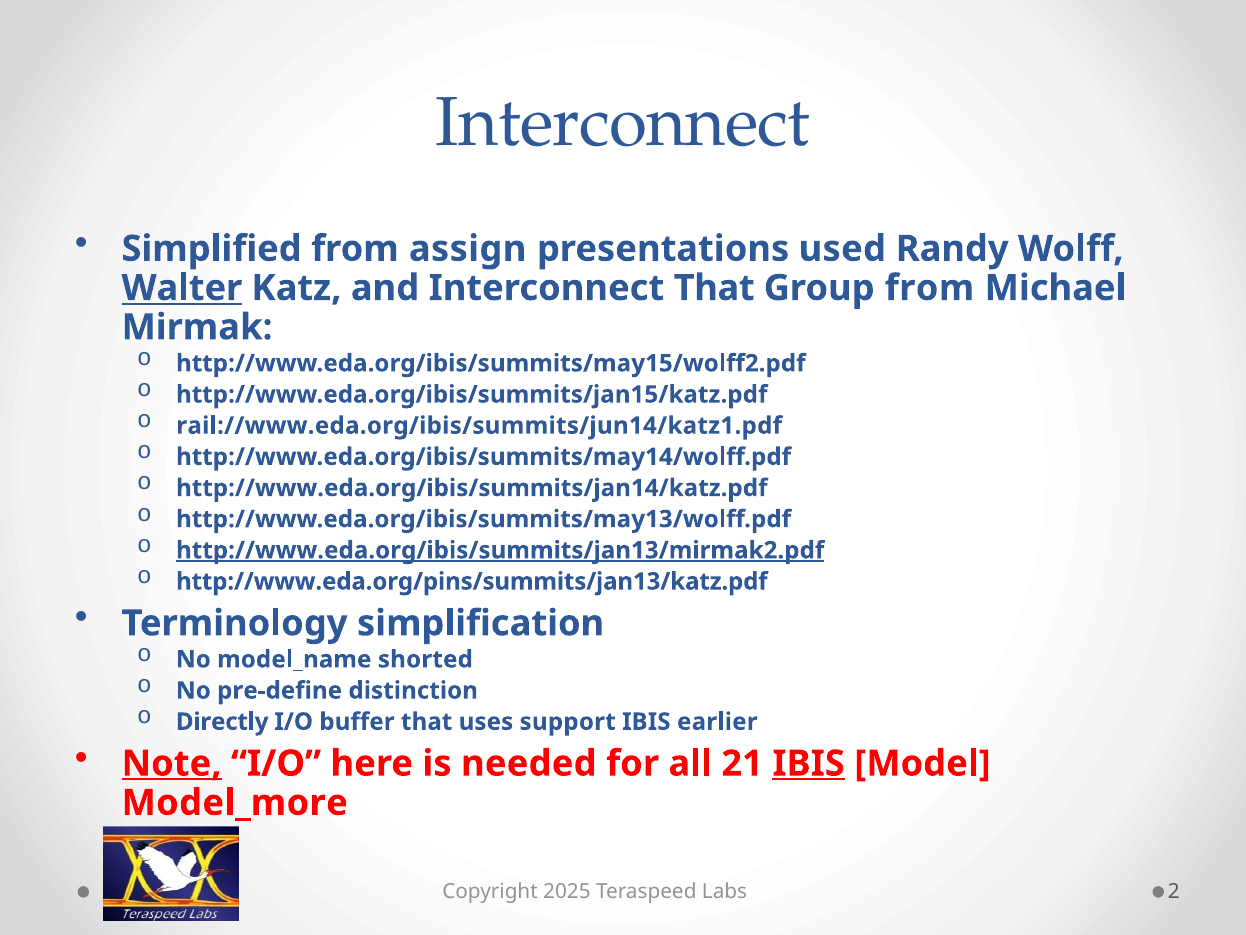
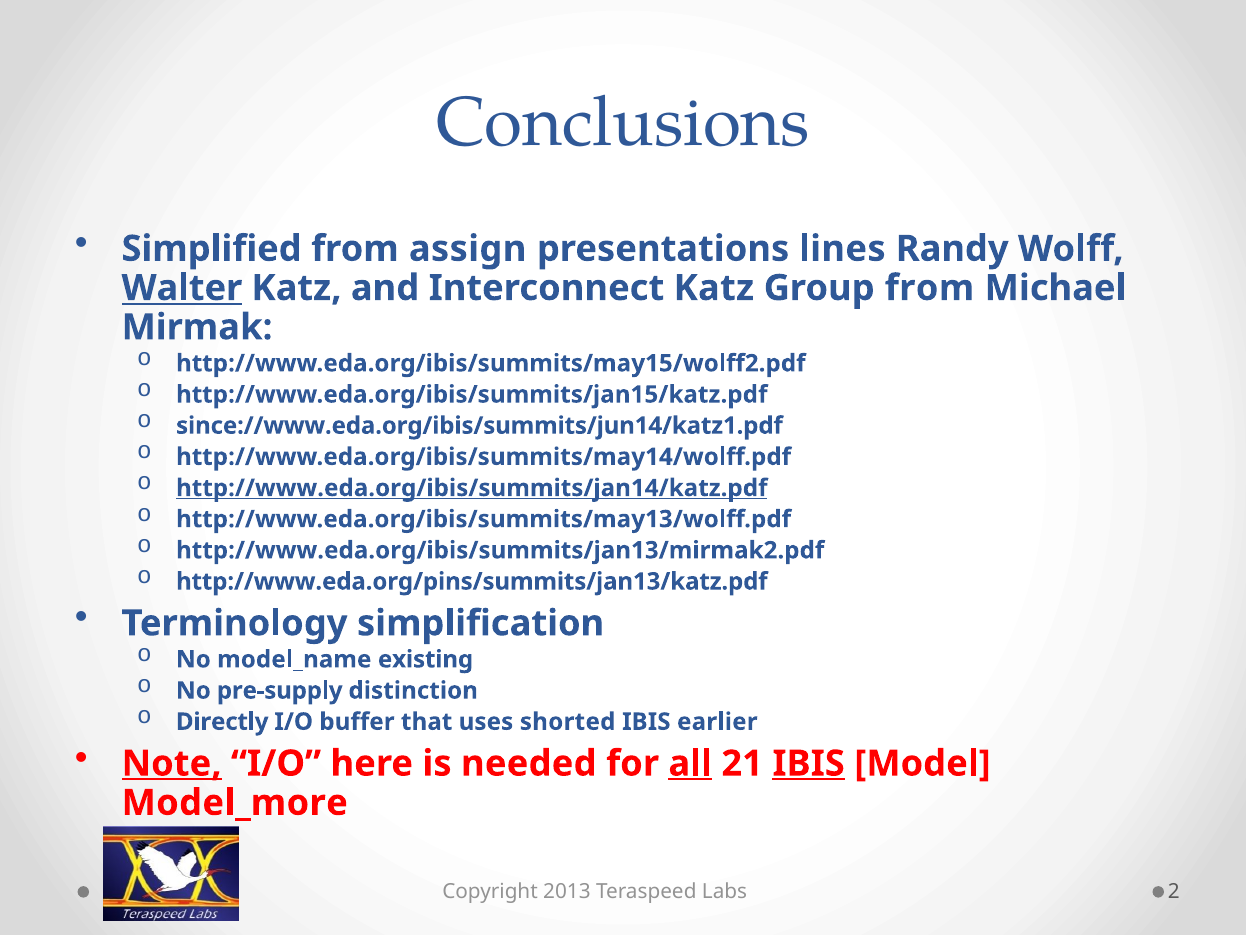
Interconnect: Interconnect -> Conclusions (623, 123)
used: used -> lines (842, 249)
Interconnect That: That -> Katz (714, 288)
rail://www.eda.org/ibis/summits/jun14/katz1.pdf: rail://www.eda.org/ibis/summits/jun14/katz1.pdf -> since://www.eda.org/ibis/summits/jun14/katz1.pdf (479, 426)
http://www.eda.org/ibis/summits/jan14/katz.pdf underline: none -> present (472, 488)
http://www.eda.org/ibis/summits/jan13/mirmak2.pdf underline: present -> none (500, 550)
shorted: shorted -> existing (426, 659)
pre-define: pre-define -> pre-supply (280, 690)
support: support -> shorted (568, 721)
all underline: none -> present (690, 763)
2025: 2025 -> 2013 (567, 891)
